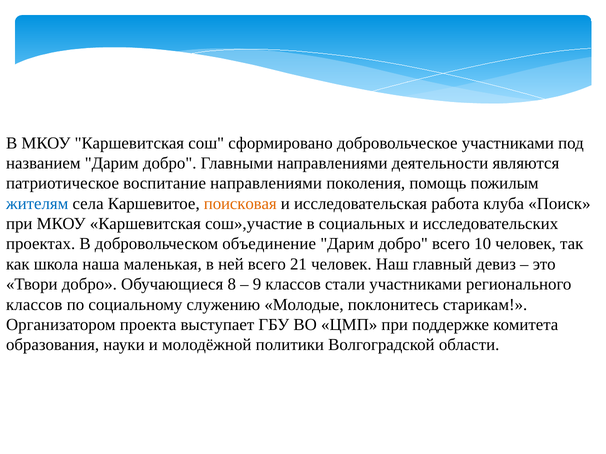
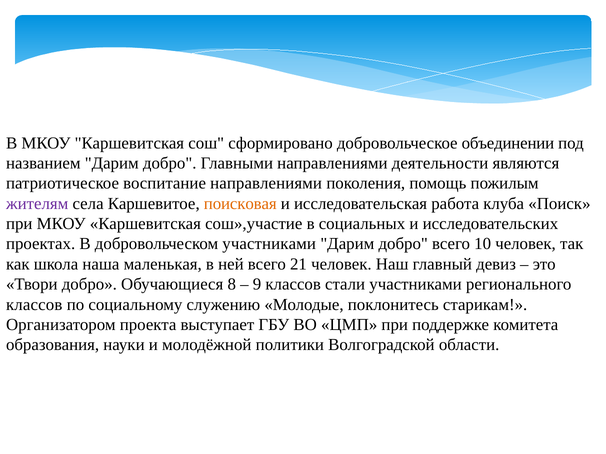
добровольческое участниками: участниками -> объединении (508, 143)
жителям colour: blue -> purple (37, 204)
добровольческом объединение: объединение -> участниками (269, 244)
